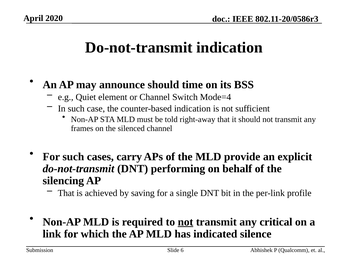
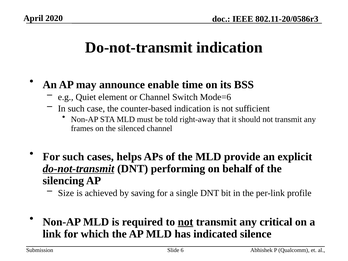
announce should: should -> enable (163, 85)
Mode=4: Mode=4 -> Mode=6 (216, 97)
carry: carry -> helps (129, 157)
do-not-transmit underline: none -> present (78, 169)
That: That -> Size (66, 193)
